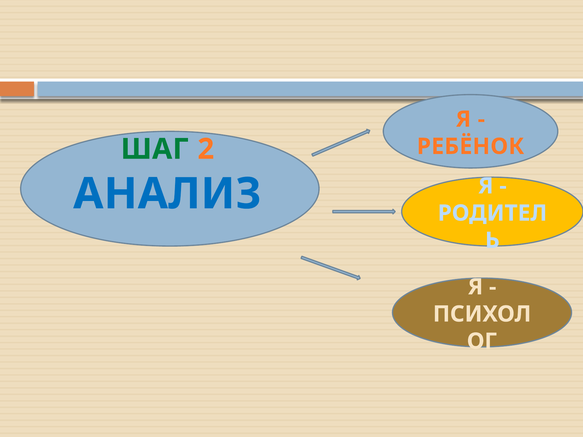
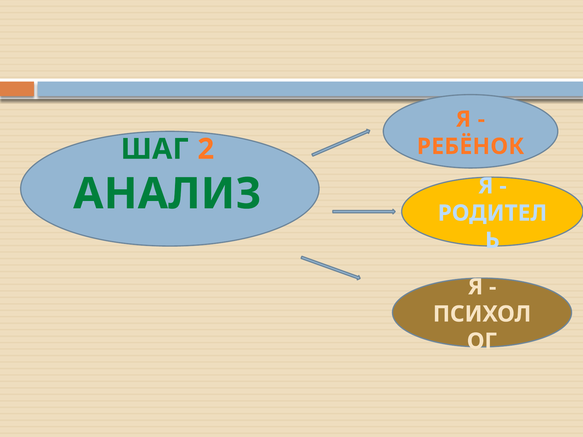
АНАЛИЗ colour: blue -> green (167, 194)
